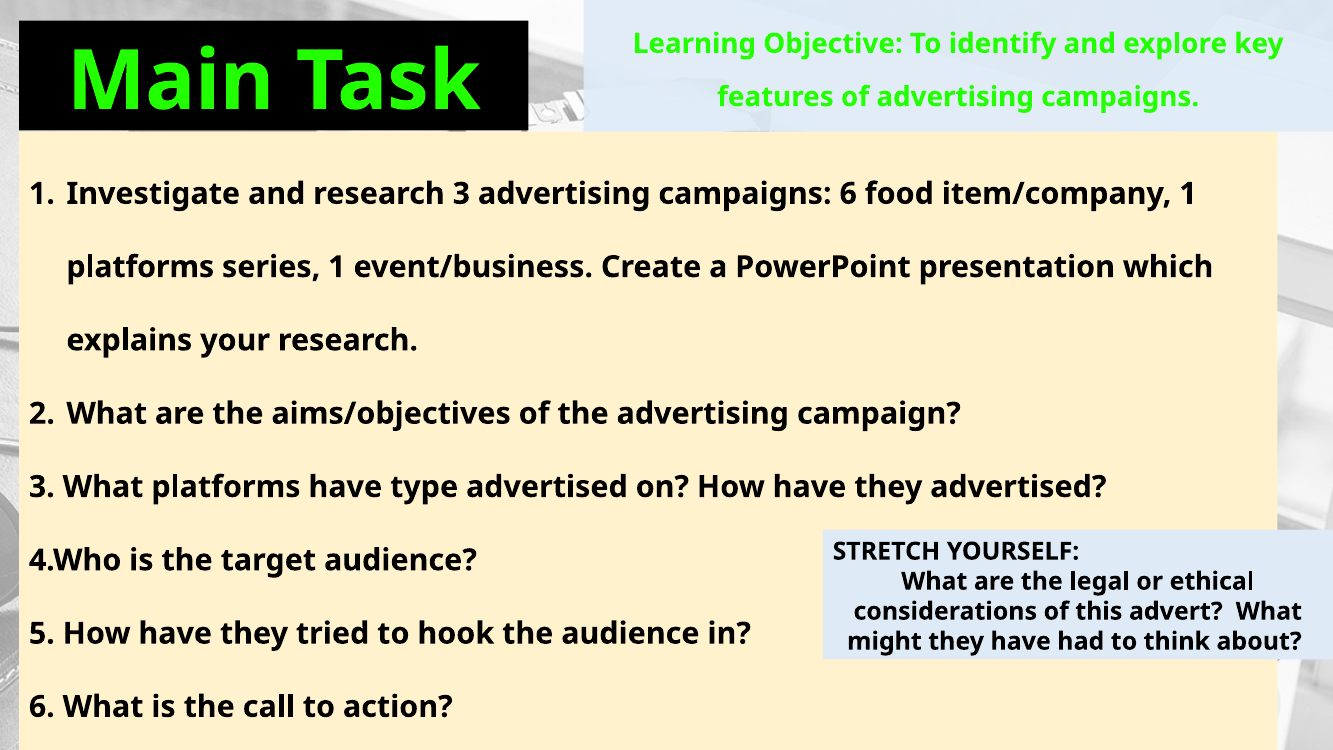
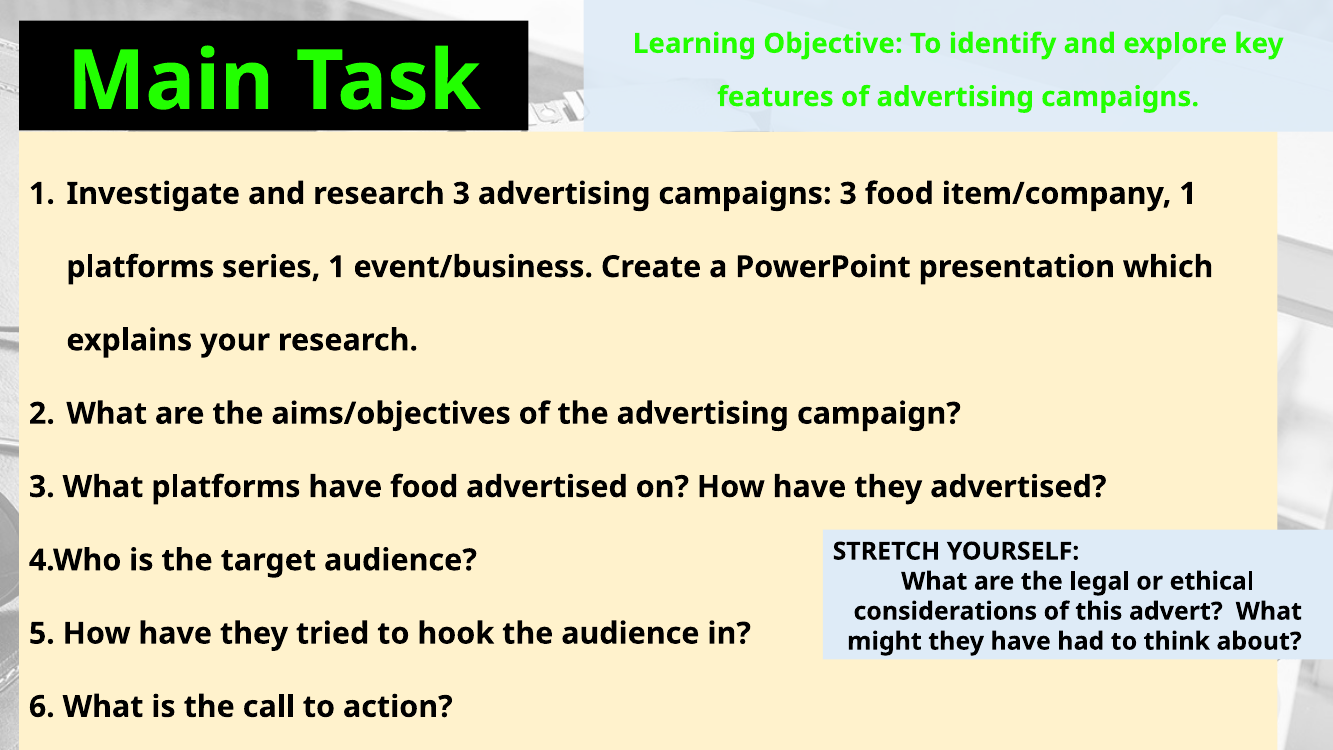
campaigns 6: 6 -> 3 (848, 194)
have type: type -> food (424, 487)
